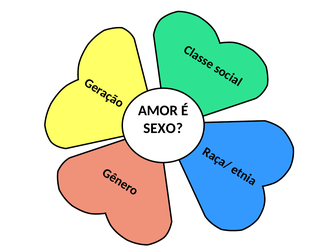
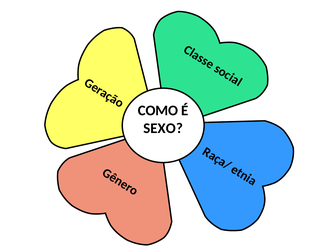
AMOR: AMOR -> COMO (158, 111)
